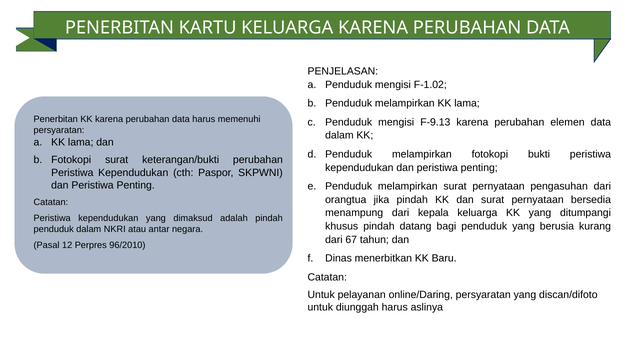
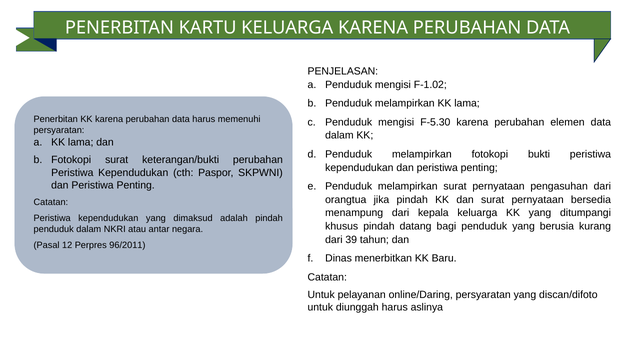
F-9.13: F-9.13 -> F-5.30 (435, 122)
67: 67 -> 39 (351, 240)
96/2010: 96/2010 -> 96/2011 (127, 245)
